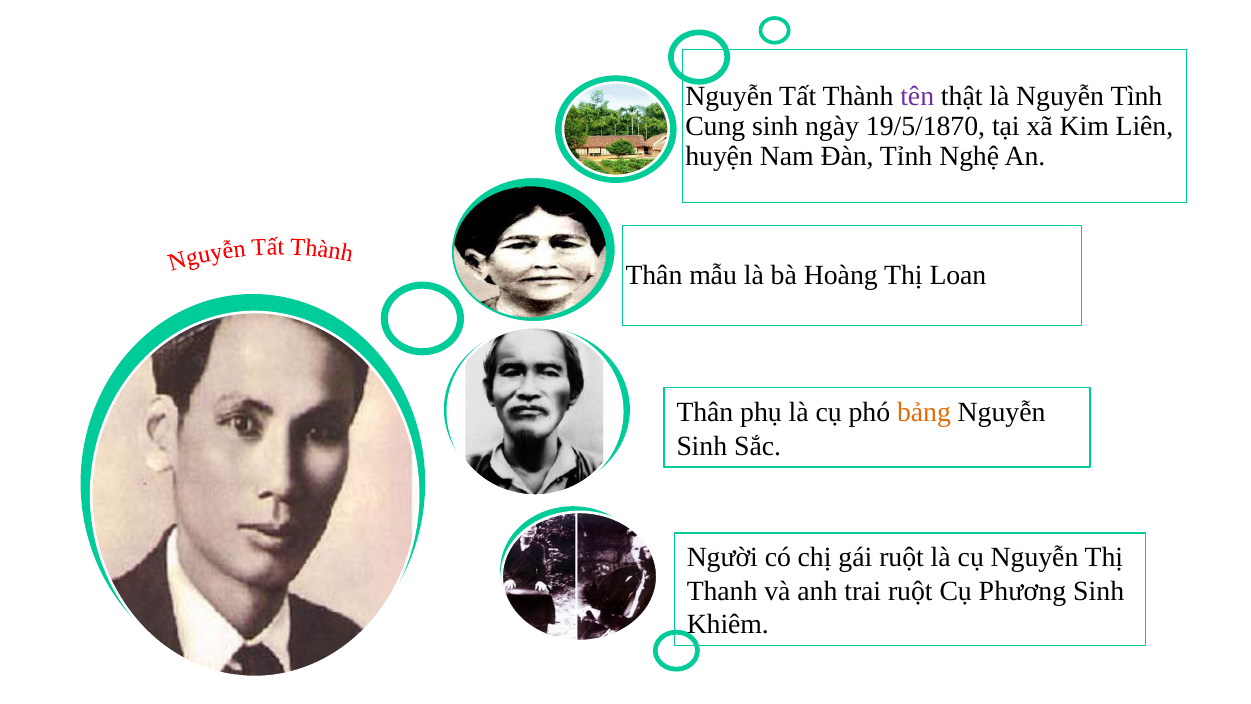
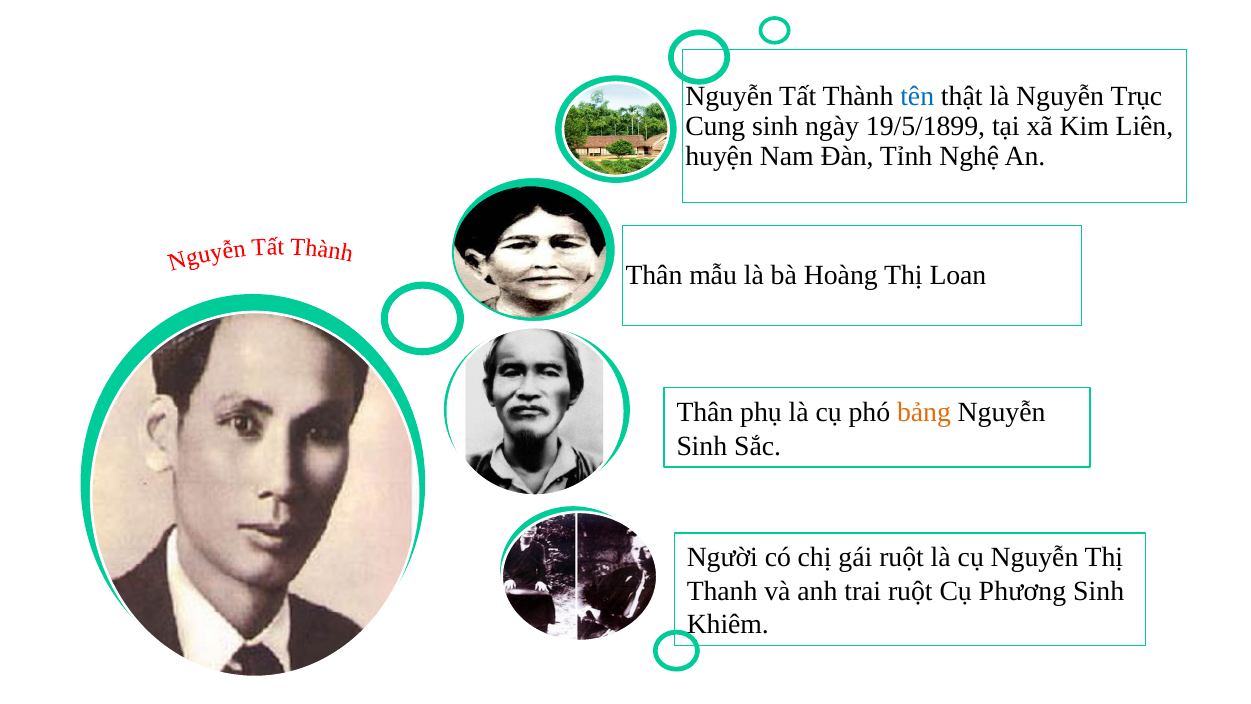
tên colour: purple -> blue (917, 96)
Tình: Tình -> Trục (1136, 96)
19/5/1870: 19/5/1870 -> 19/5/1899 (926, 126)
